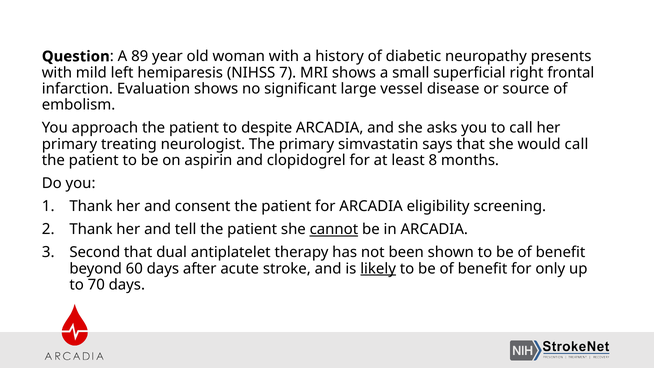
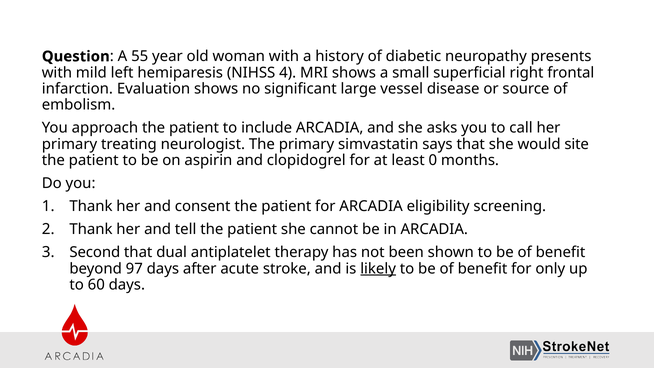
89: 89 -> 55 (140, 56)
7: 7 -> 4 (288, 73)
despite: despite -> include (267, 128)
would call: call -> site (577, 144)
8: 8 -> 0 (433, 160)
cannot underline: present -> none (334, 229)
60: 60 -> 97 (134, 268)
70: 70 -> 60 (96, 285)
